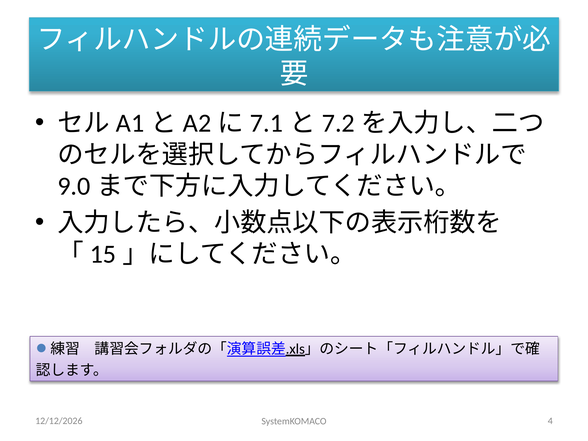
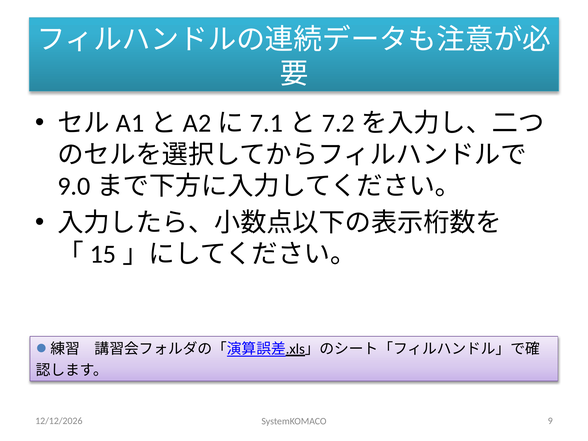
4: 4 -> 9 (550, 421)
